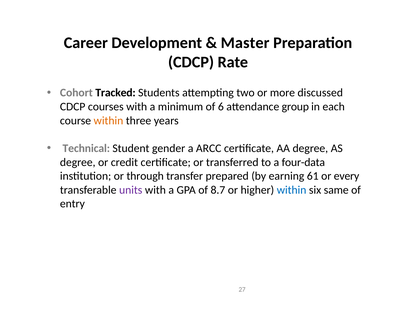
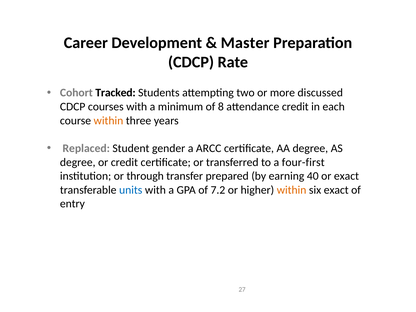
6: 6 -> 8 (221, 107)
attendance group: group -> credit (295, 107)
Technical: Technical -> Replaced (86, 148)
four-data: four-data -> four-first (303, 162)
61: 61 -> 40 (313, 176)
or every: every -> exact (346, 176)
units colour: purple -> blue (131, 190)
8.7: 8.7 -> 7.2 (218, 190)
within colour: blue -> orange (292, 190)
six same: same -> exact (336, 190)
